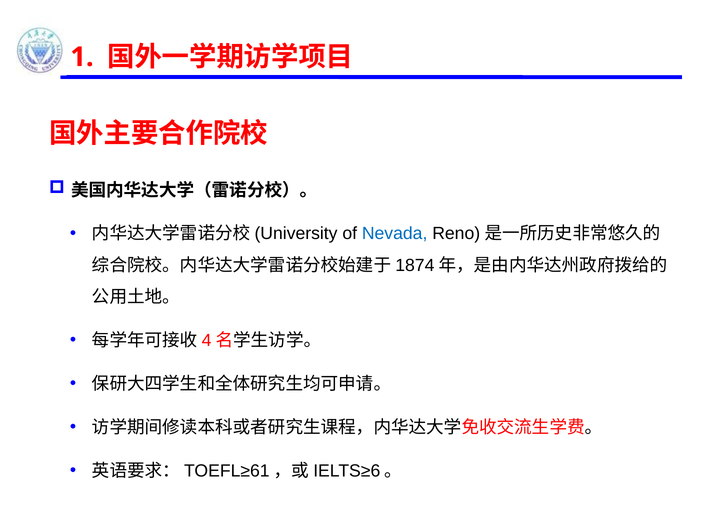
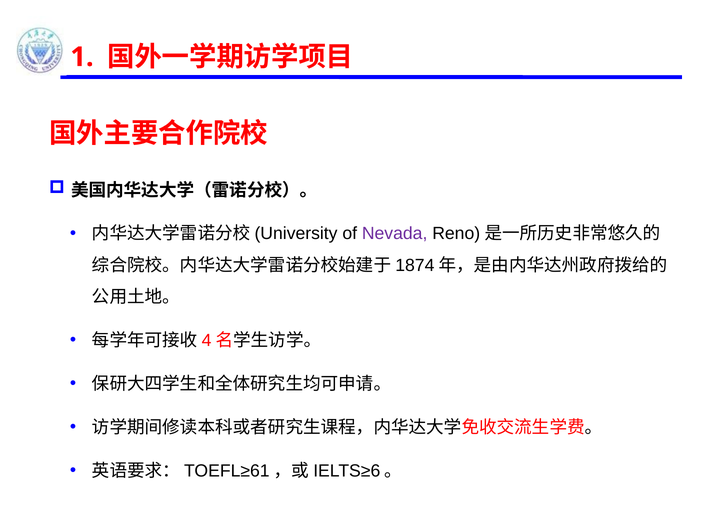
Nevada colour: blue -> purple (395, 234)
